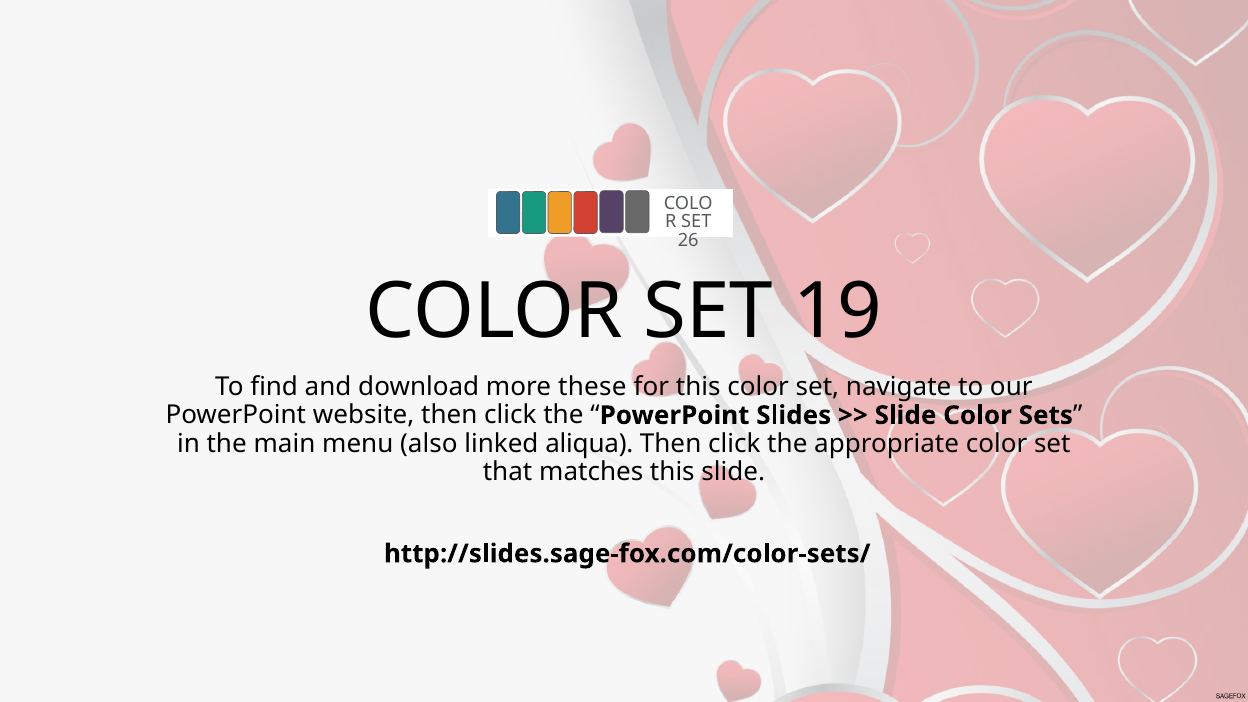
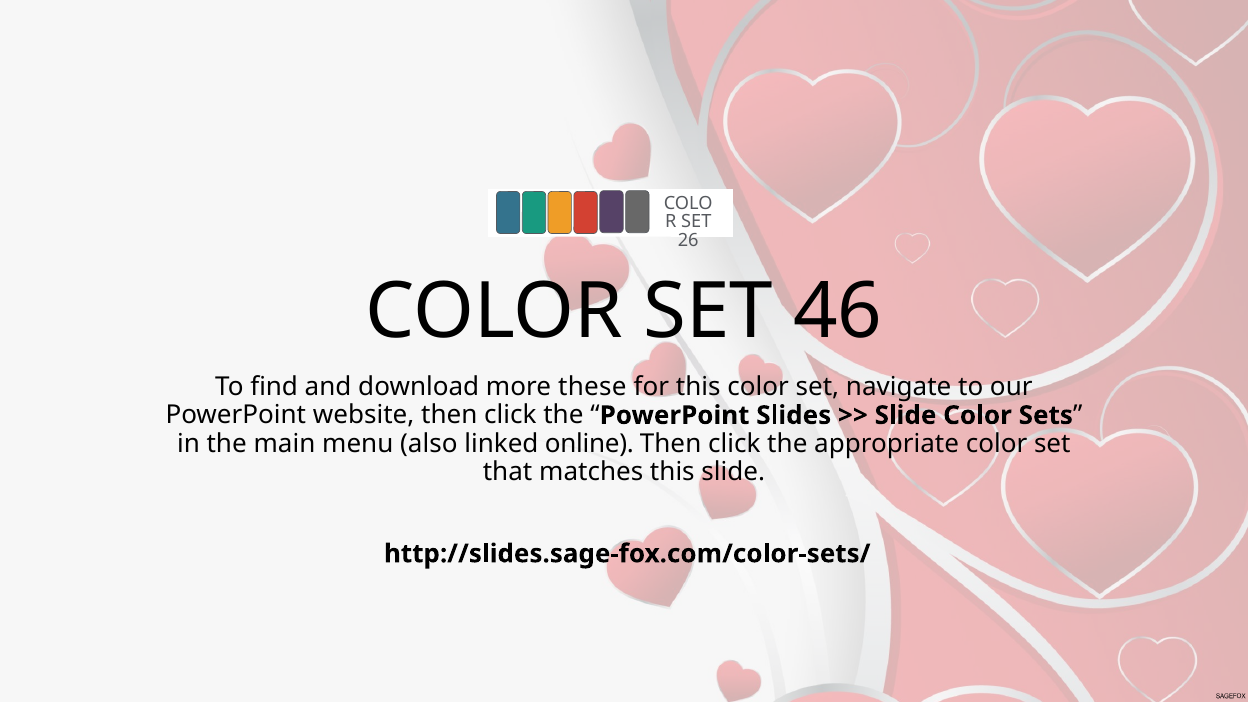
19: 19 -> 46 (838, 312)
aliqua: aliqua -> online (589, 443)
